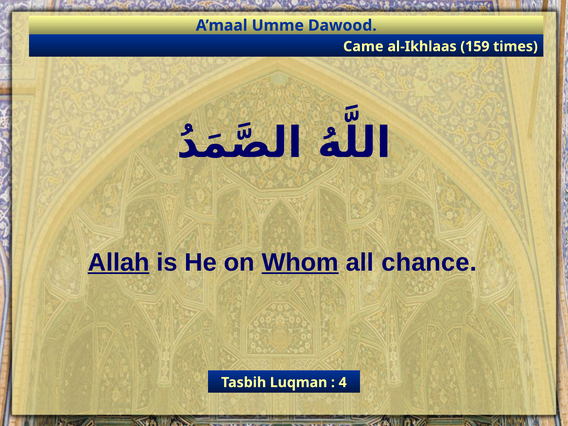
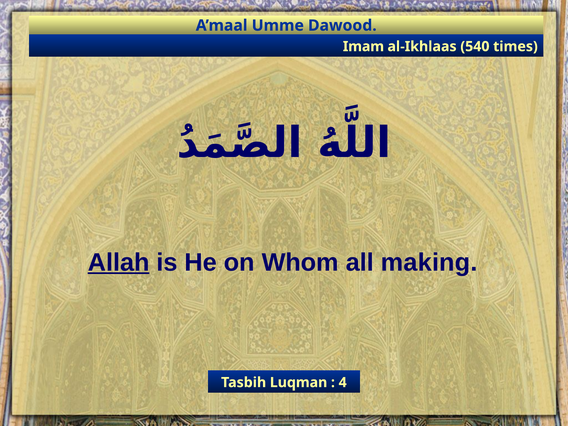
Came: Came -> Imam (363, 47)
159: 159 -> 540 (475, 47)
Whom underline: present -> none (300, 262)
chance: chance -> making (429, 262)
